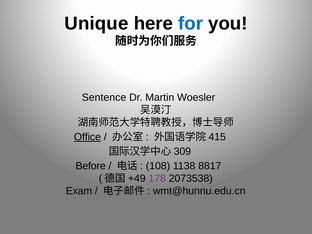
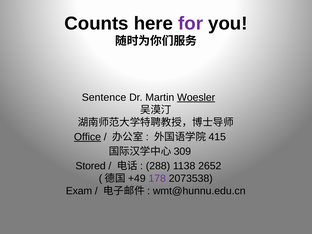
Unique: Unique -> Counts (97, 23)
for colour: blue -> purple (191, 23)
Woesler underline: none -> present (196, 97)
Before: Before -> Stored (91, 166)
108: 108 -> 288 (158, 166)
8817: 8817 -> 2652 (210, 166)
